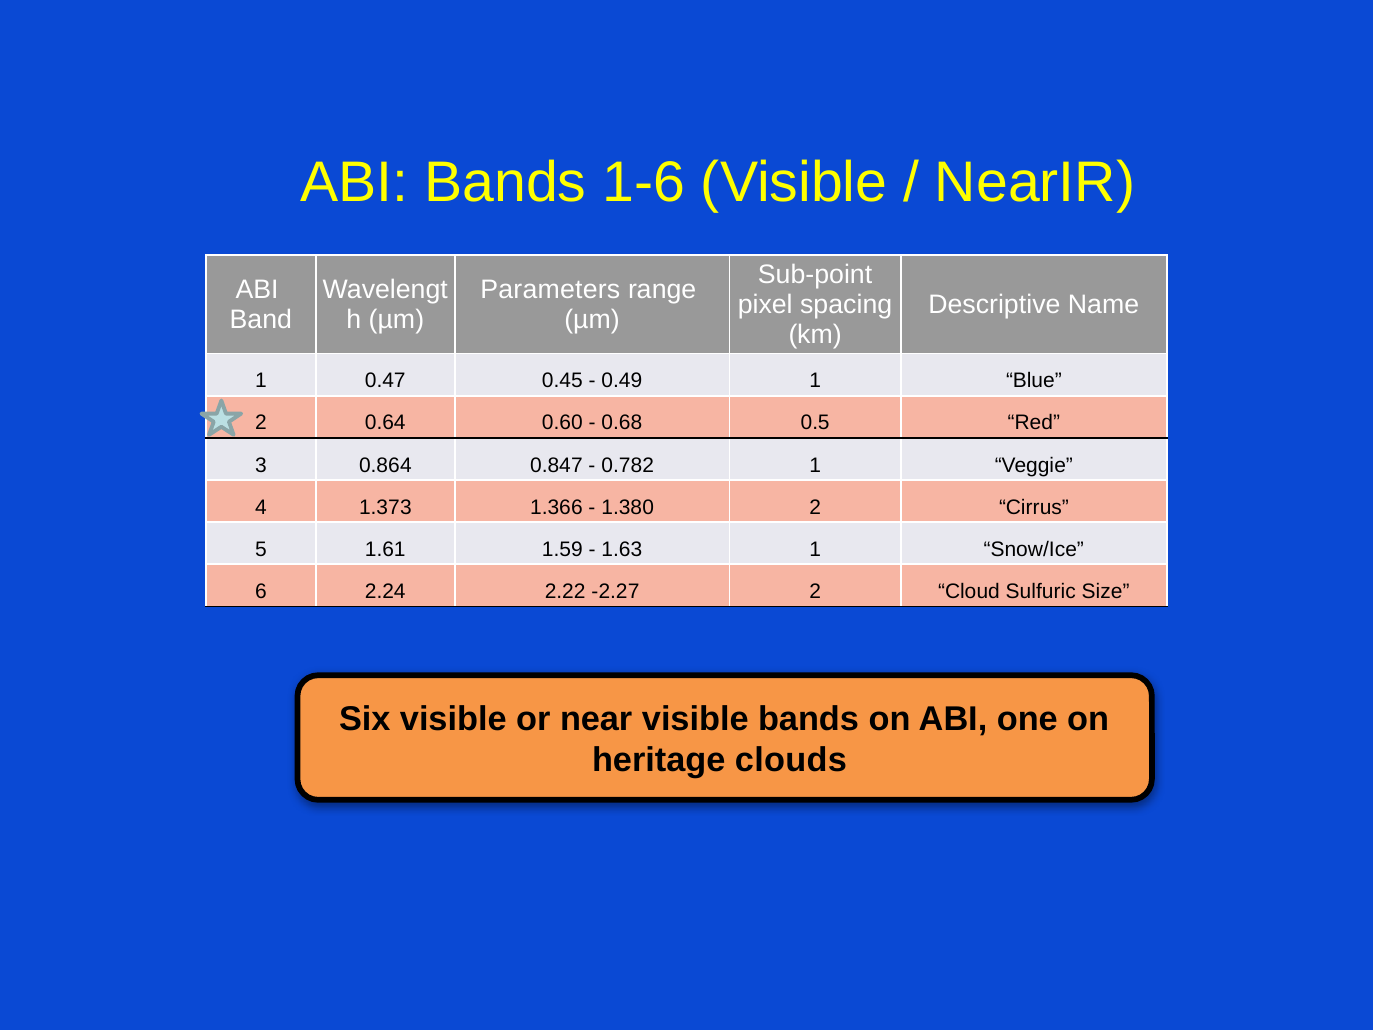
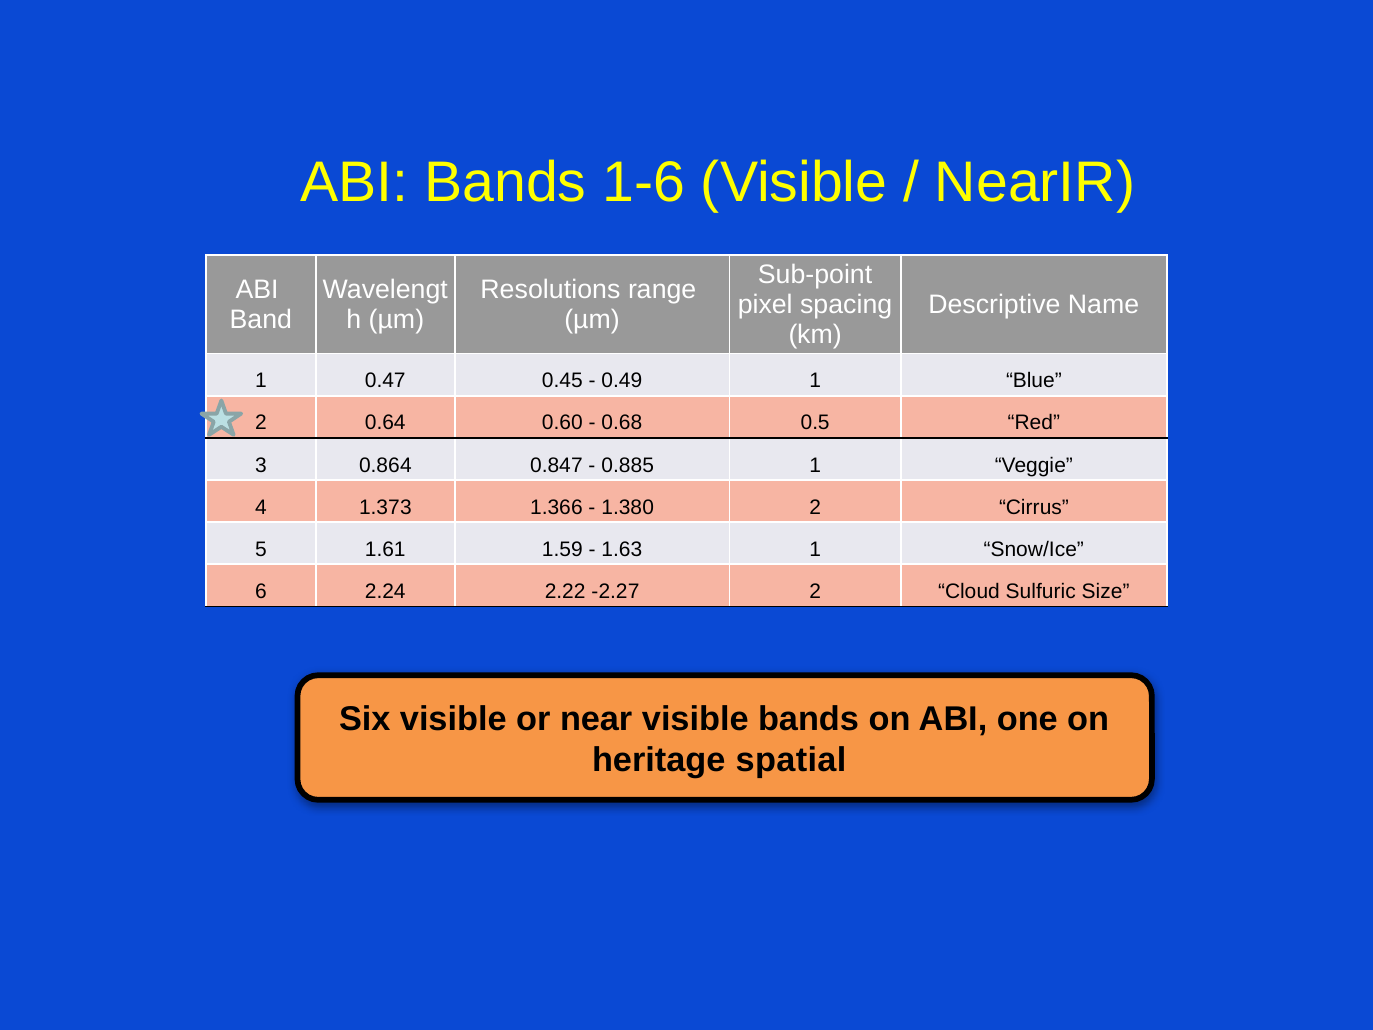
Parameters: Parameters -> Resolutions (550, 290)
0.782: 0.782 -> 0.885 (628, 465)
clouds: clouds -> spatial (791, 760)
